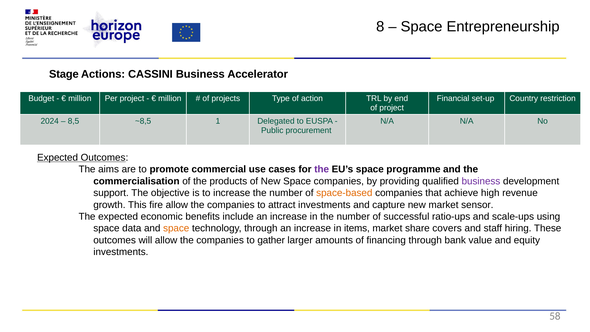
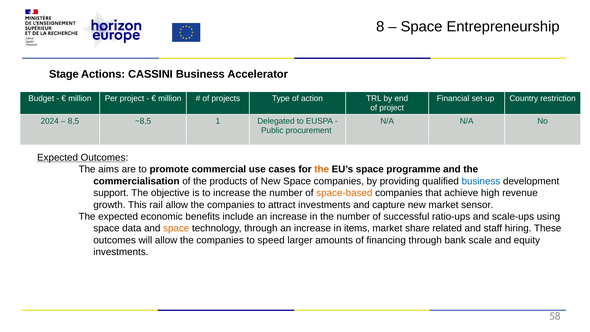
the colour: purple -> orange (322, 169)
business colour: purple -> blue (481, 181)
fire: fire -> rail (156, 205)
covers: covers -> related (447, 228)
gather: gather -> speed (271, 240)
value: value -> scale (480, 240)
